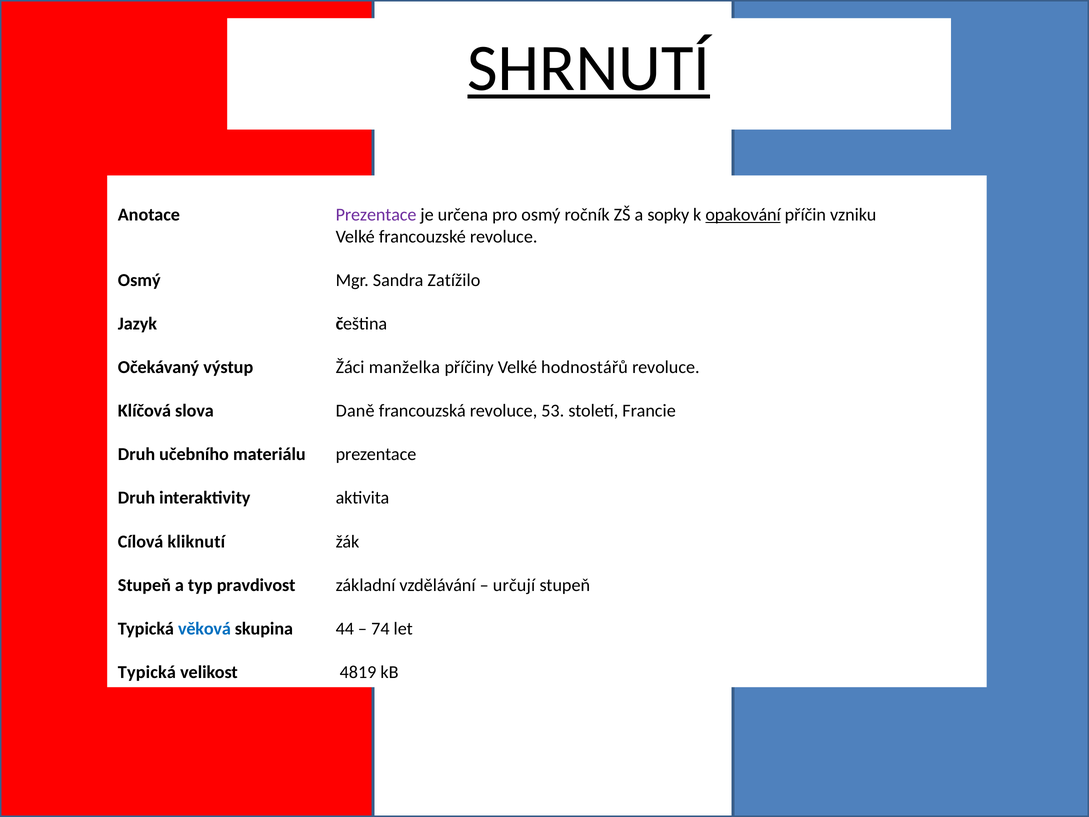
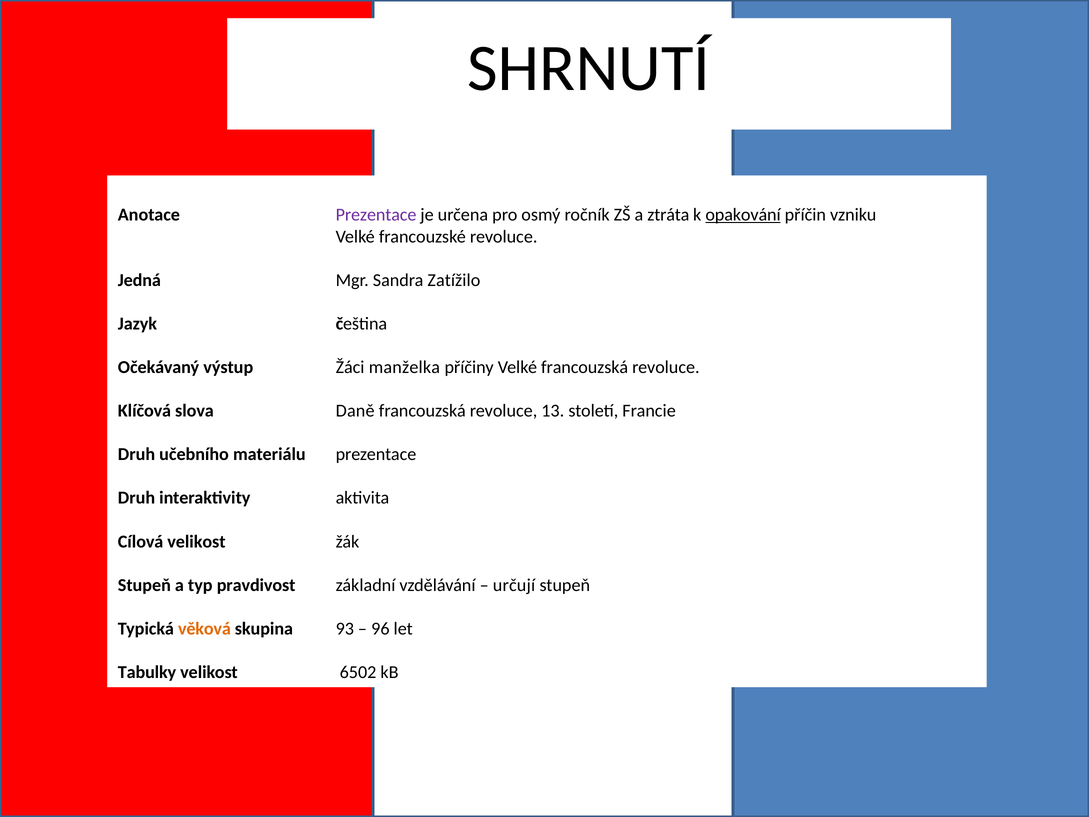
SHRNUTÍ underline: present -> none (589, 68)
sopky: sopky -> ztráta (668, 215)
Osmý: Osmý -> Jedná (139, 280)
Velké hodnostářů: hodnostářů -> francouzská (585, 367)
53: 53 -> 13 (553, 411)
Cílová kliknutí: kliknutí -> velikost (196, 541)
věková colour: blue -> orange (204, 629)
44: 44 -> 93 (345, 629)
74: 74 -> 96 (380, 629)
Typická: Typická -> Tabulky (147, 672)
4819: 4819 -> 6502 (358, 672)
